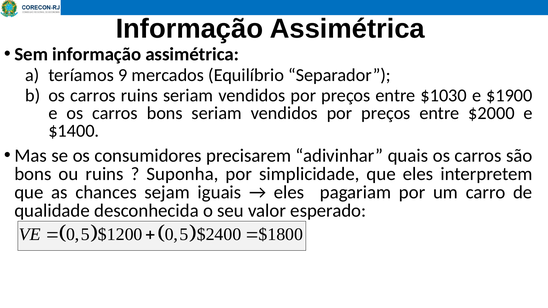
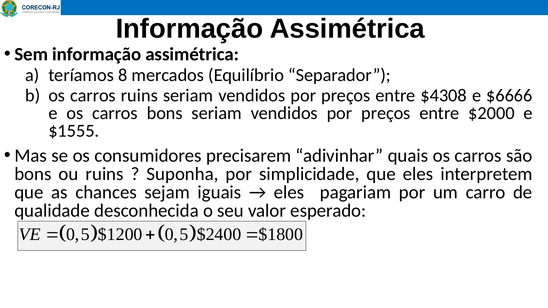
9: 9 -> 8 (123, 75)
$1030: $1030 -> $4308 (444, 95)
$1900: $1900 -> $6666 (509, 95)
$1400: $1400 -> $1555 (74, 131)
